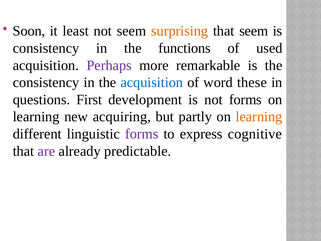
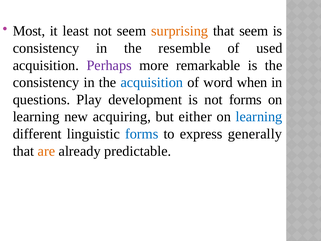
Soon: Soon -> Most (29, 31)
functions: functions -> resemble (185, 48)
these: these -> when (252, 82)
First: First -> Play (89, 100)
partly: partly -> either (195, 117)
learning colour: orange -> blue (259, 117)
forms colour: purple -> blue (142, 134)
cognitive: cognitive -> generally (255, 134)
are colour: purple -> orange (46, 151)
